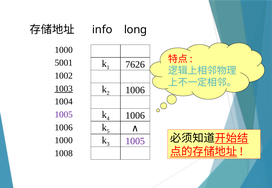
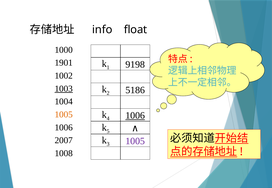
long: long -> float (136, 30)
5001: 5001 -> 1901 (64, 63)
7626: 7626 -> 9198 (135, 65)
1006: 1006 -> 5186 (135, 90)
1006 underline: none -> present (135, 116)
1005 colour: purple -> orange (64, 115)
1000: 1000 -> 2007 (64, 141)
